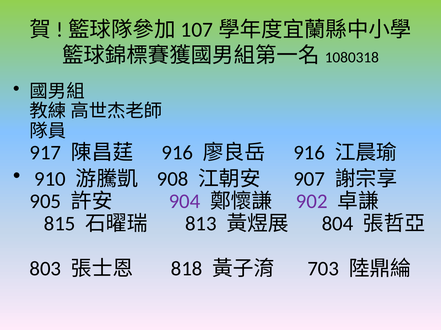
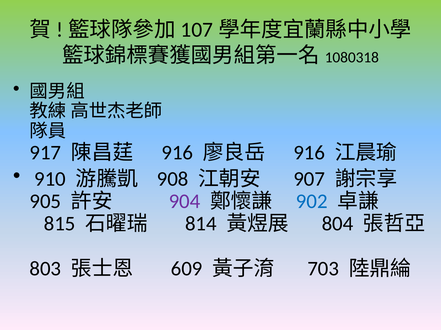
902 colour: purple -> blue (312, 202)
813: 813 -> 814 (201, 224)
818: 818 -> 609 (187, 269)
